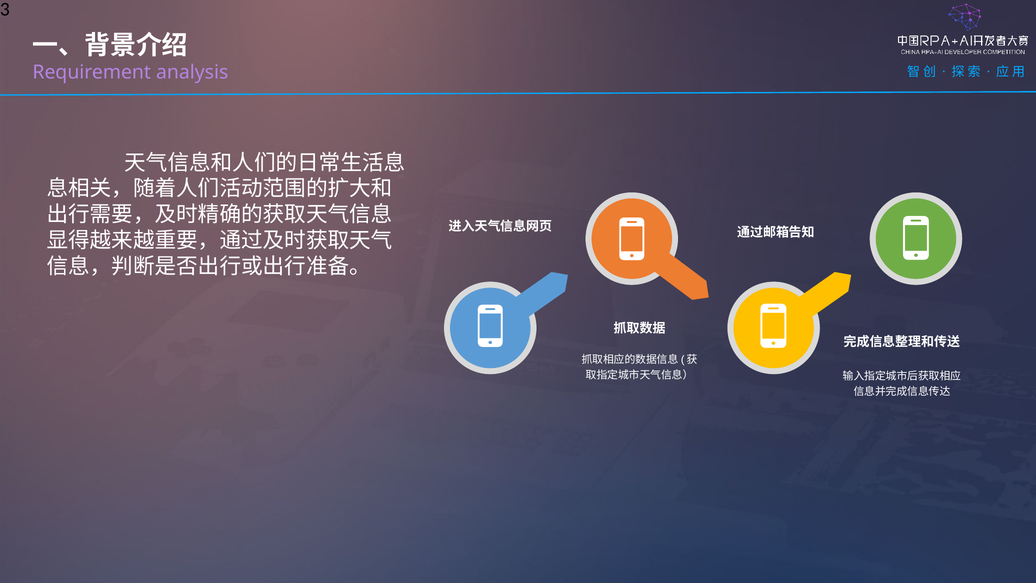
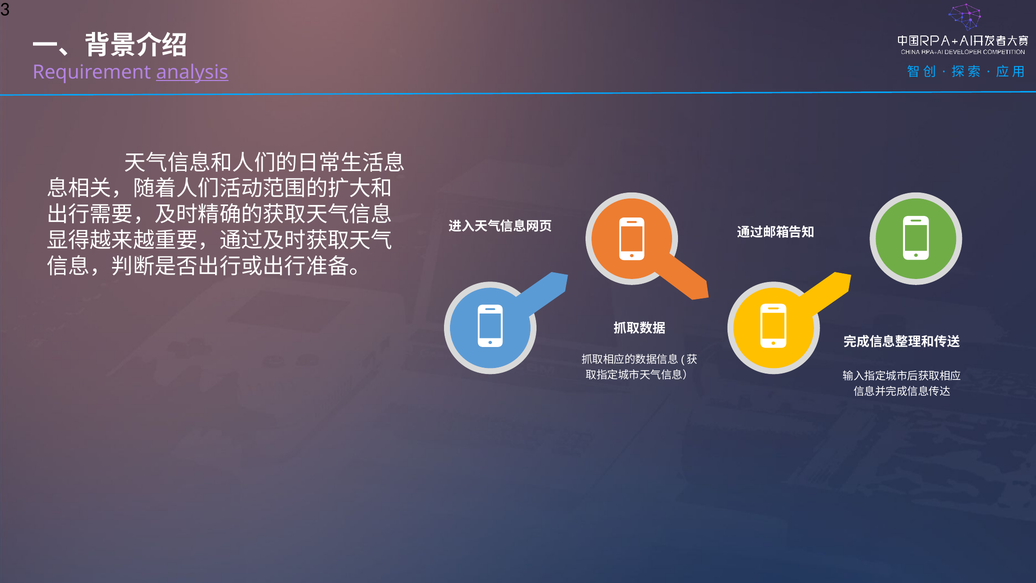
analysis underline: none -> present (192, 72)
